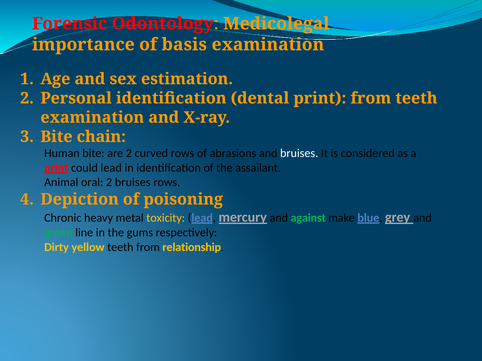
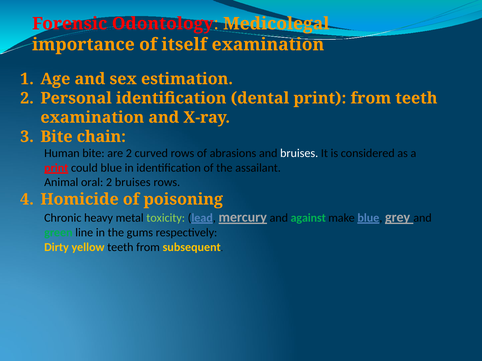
basis: basis -> itself (184, 45)
could lead: lead -> blue (111, 168)
Depiction: Depiction -> Homicide (80, 200)
toxicity colour: yellow -> light green (166, 218)
relationship: relationship -> subsequent (192, 247)
